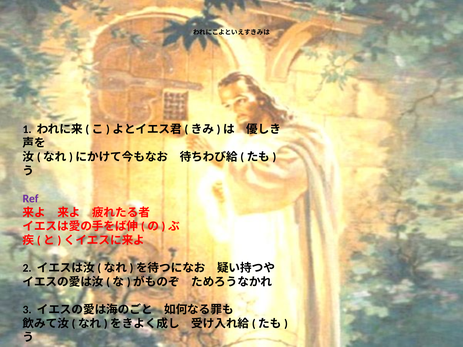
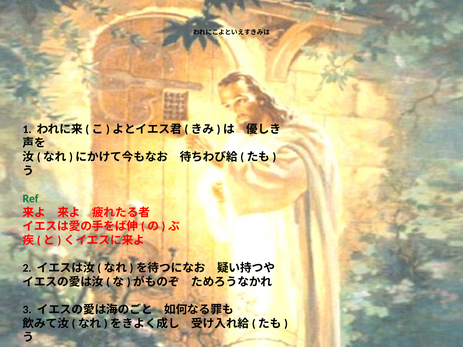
Ref colour: purple -> green (31, 199)
